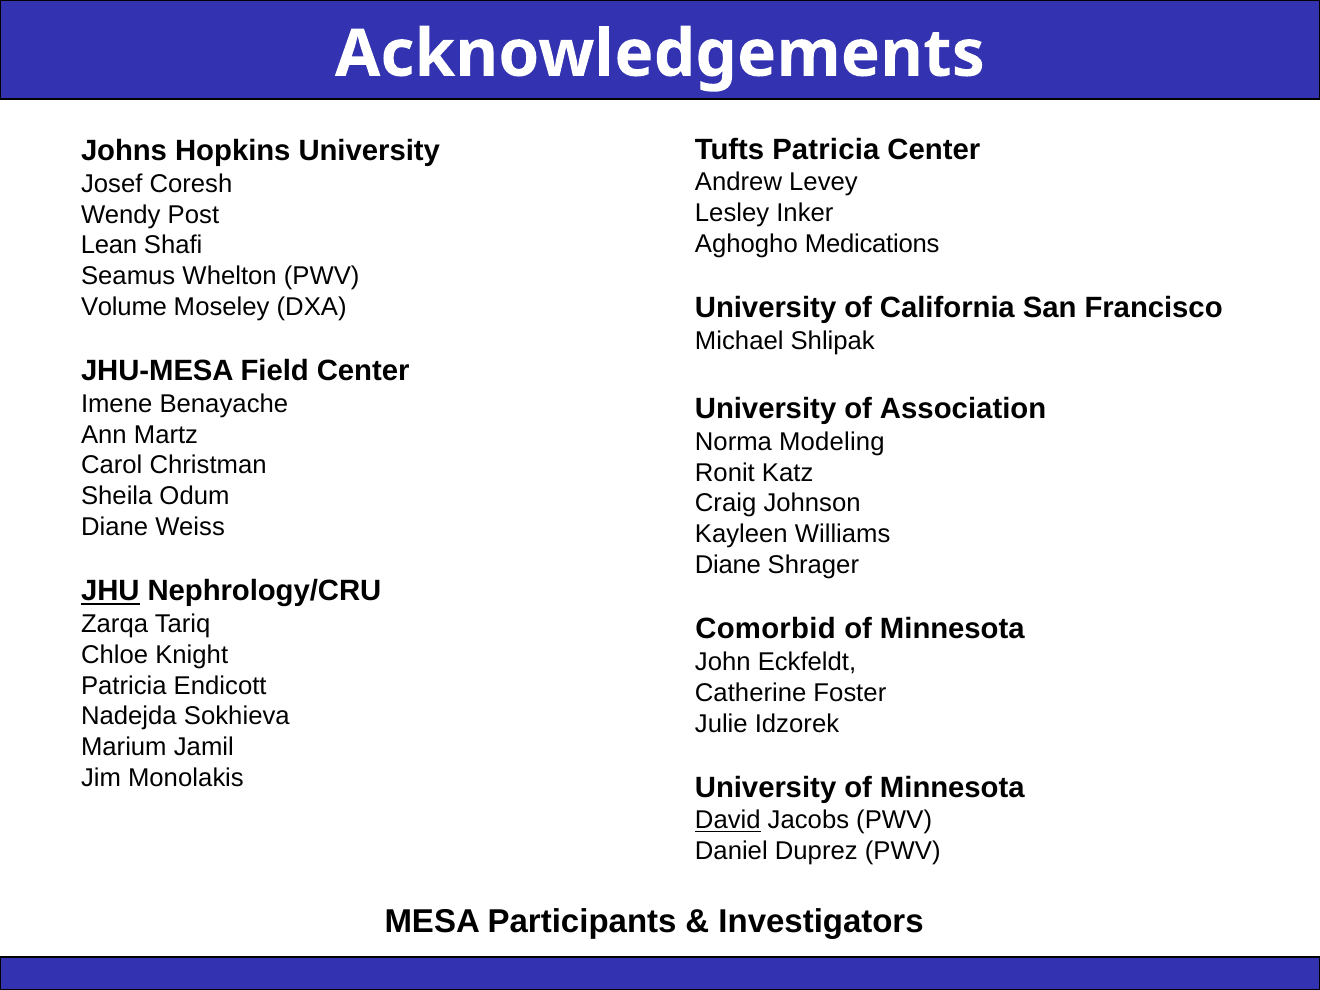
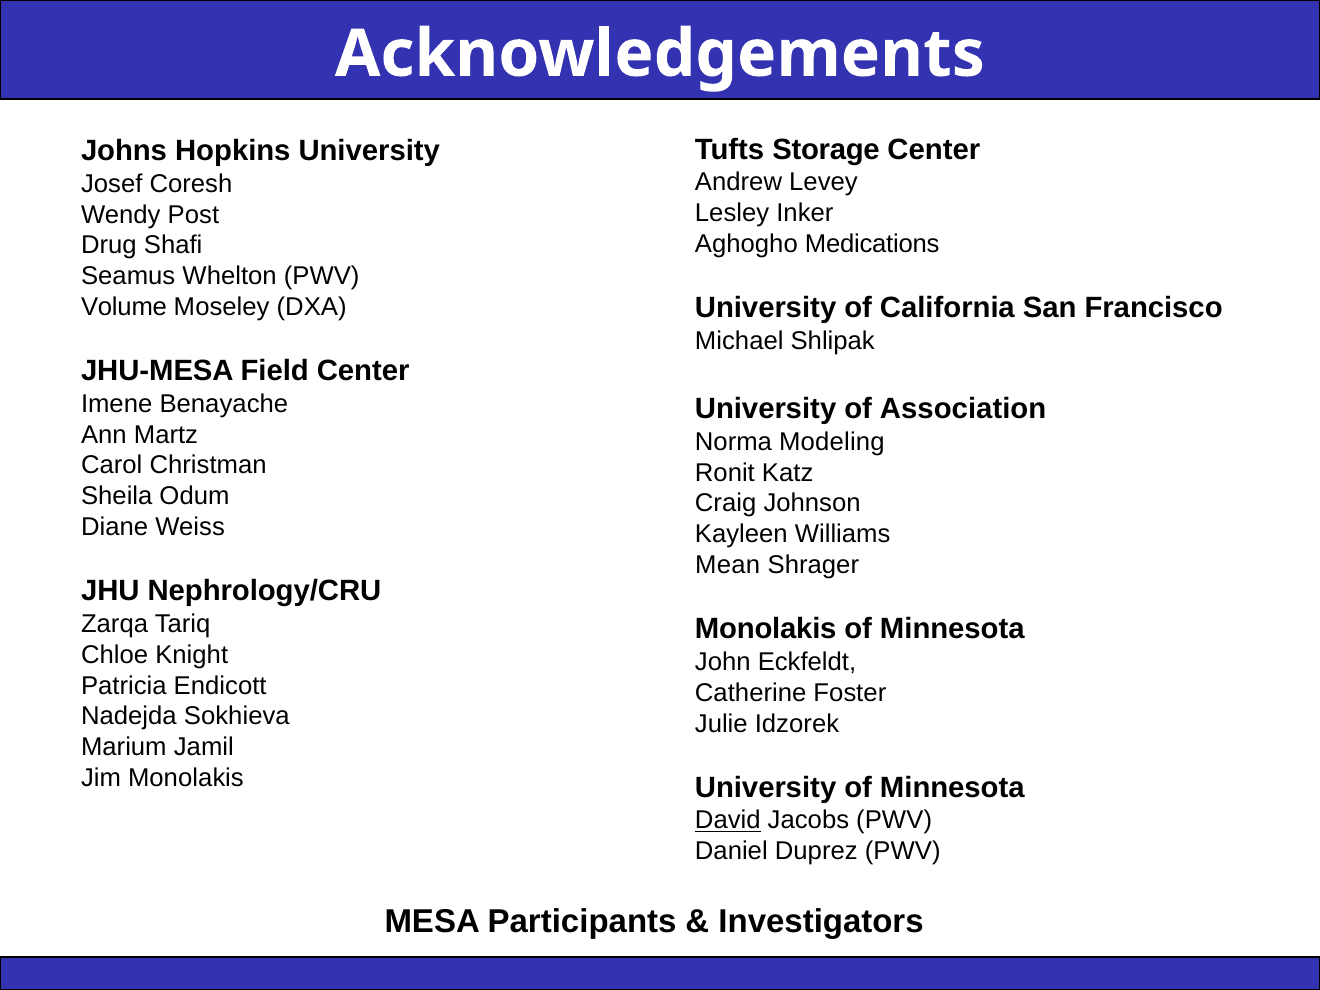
Tufts Patricia: Patricia -> Storage (826, 150)
Lean: Lean -> Drug (109, 245)
Diane: Diane -> Mean (728, 565)
JHU underline: present -> none (110, 591)
Comorbid: Comorbid -> Monolakis (766, 629)
